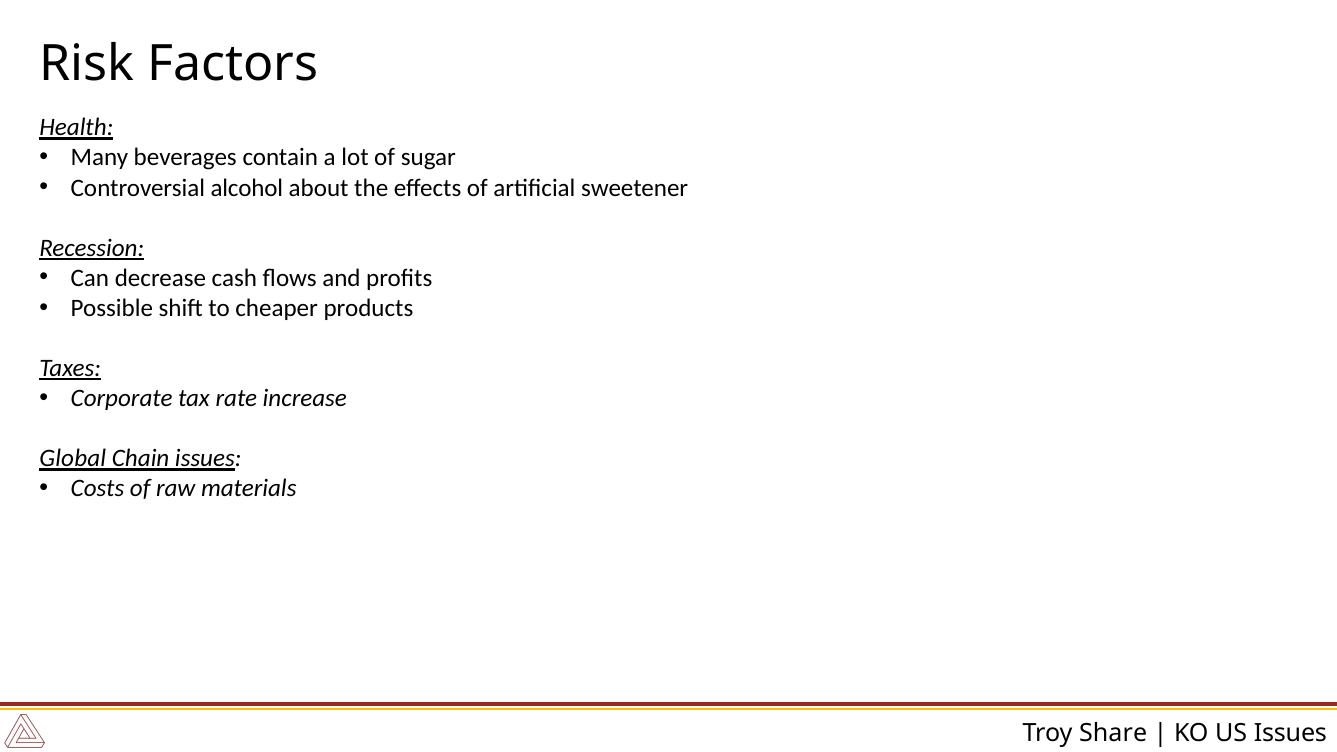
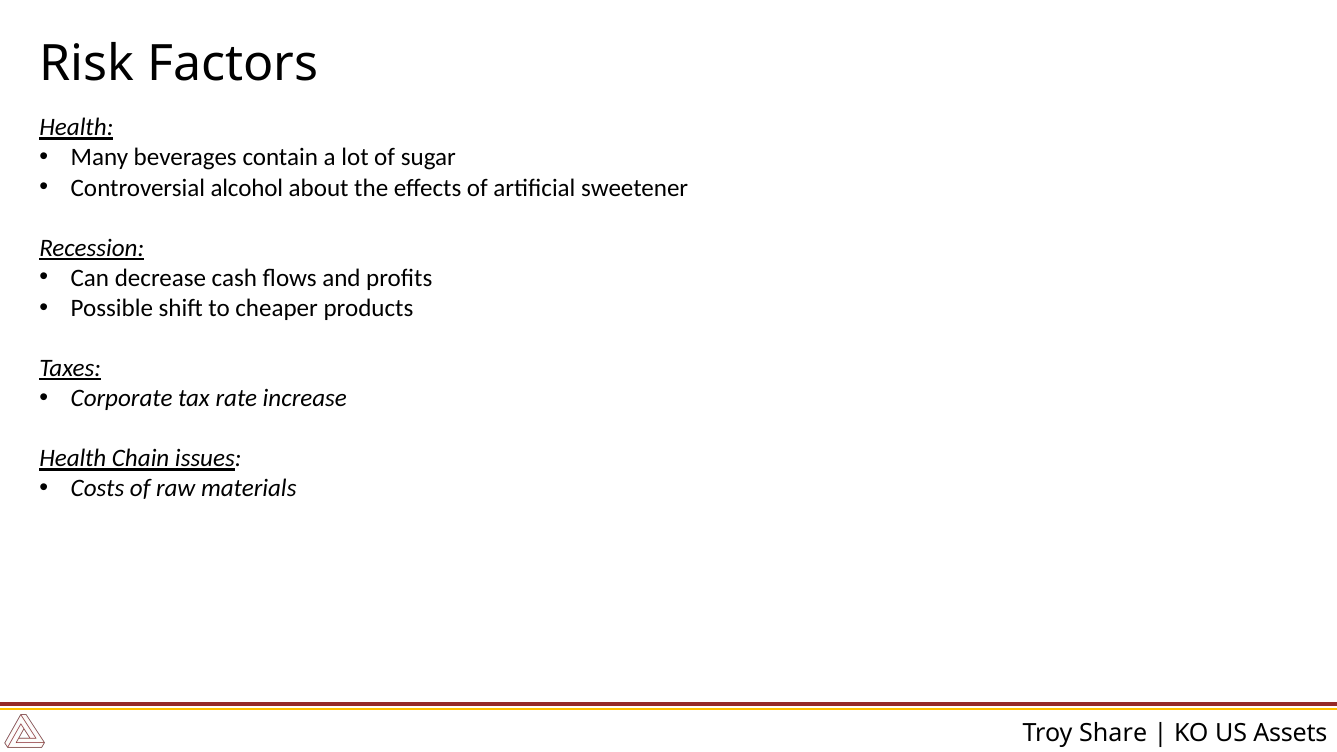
Global: Global -> Health (73, 459)
US Issues: Issues -> Assets (1290, 733)
